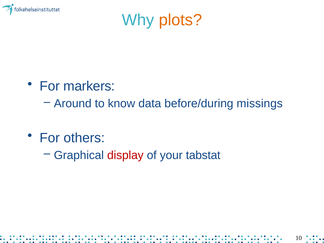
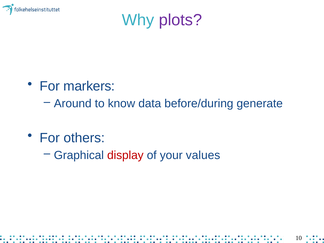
plots colour: orange -> purple (180, 20)
missings: missings -> generate (260, 104)
tabstat: tabstat -> values (203, 155)
